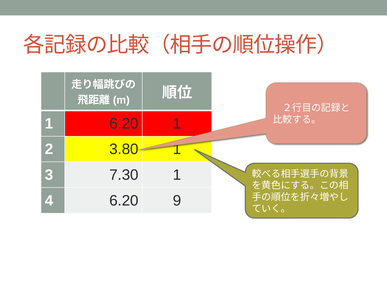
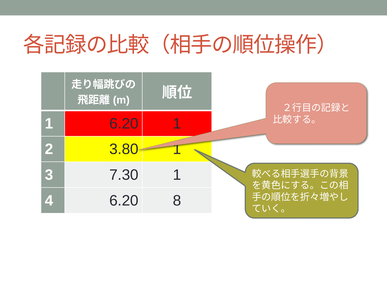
9: 9 -> 8 (177, 201)
